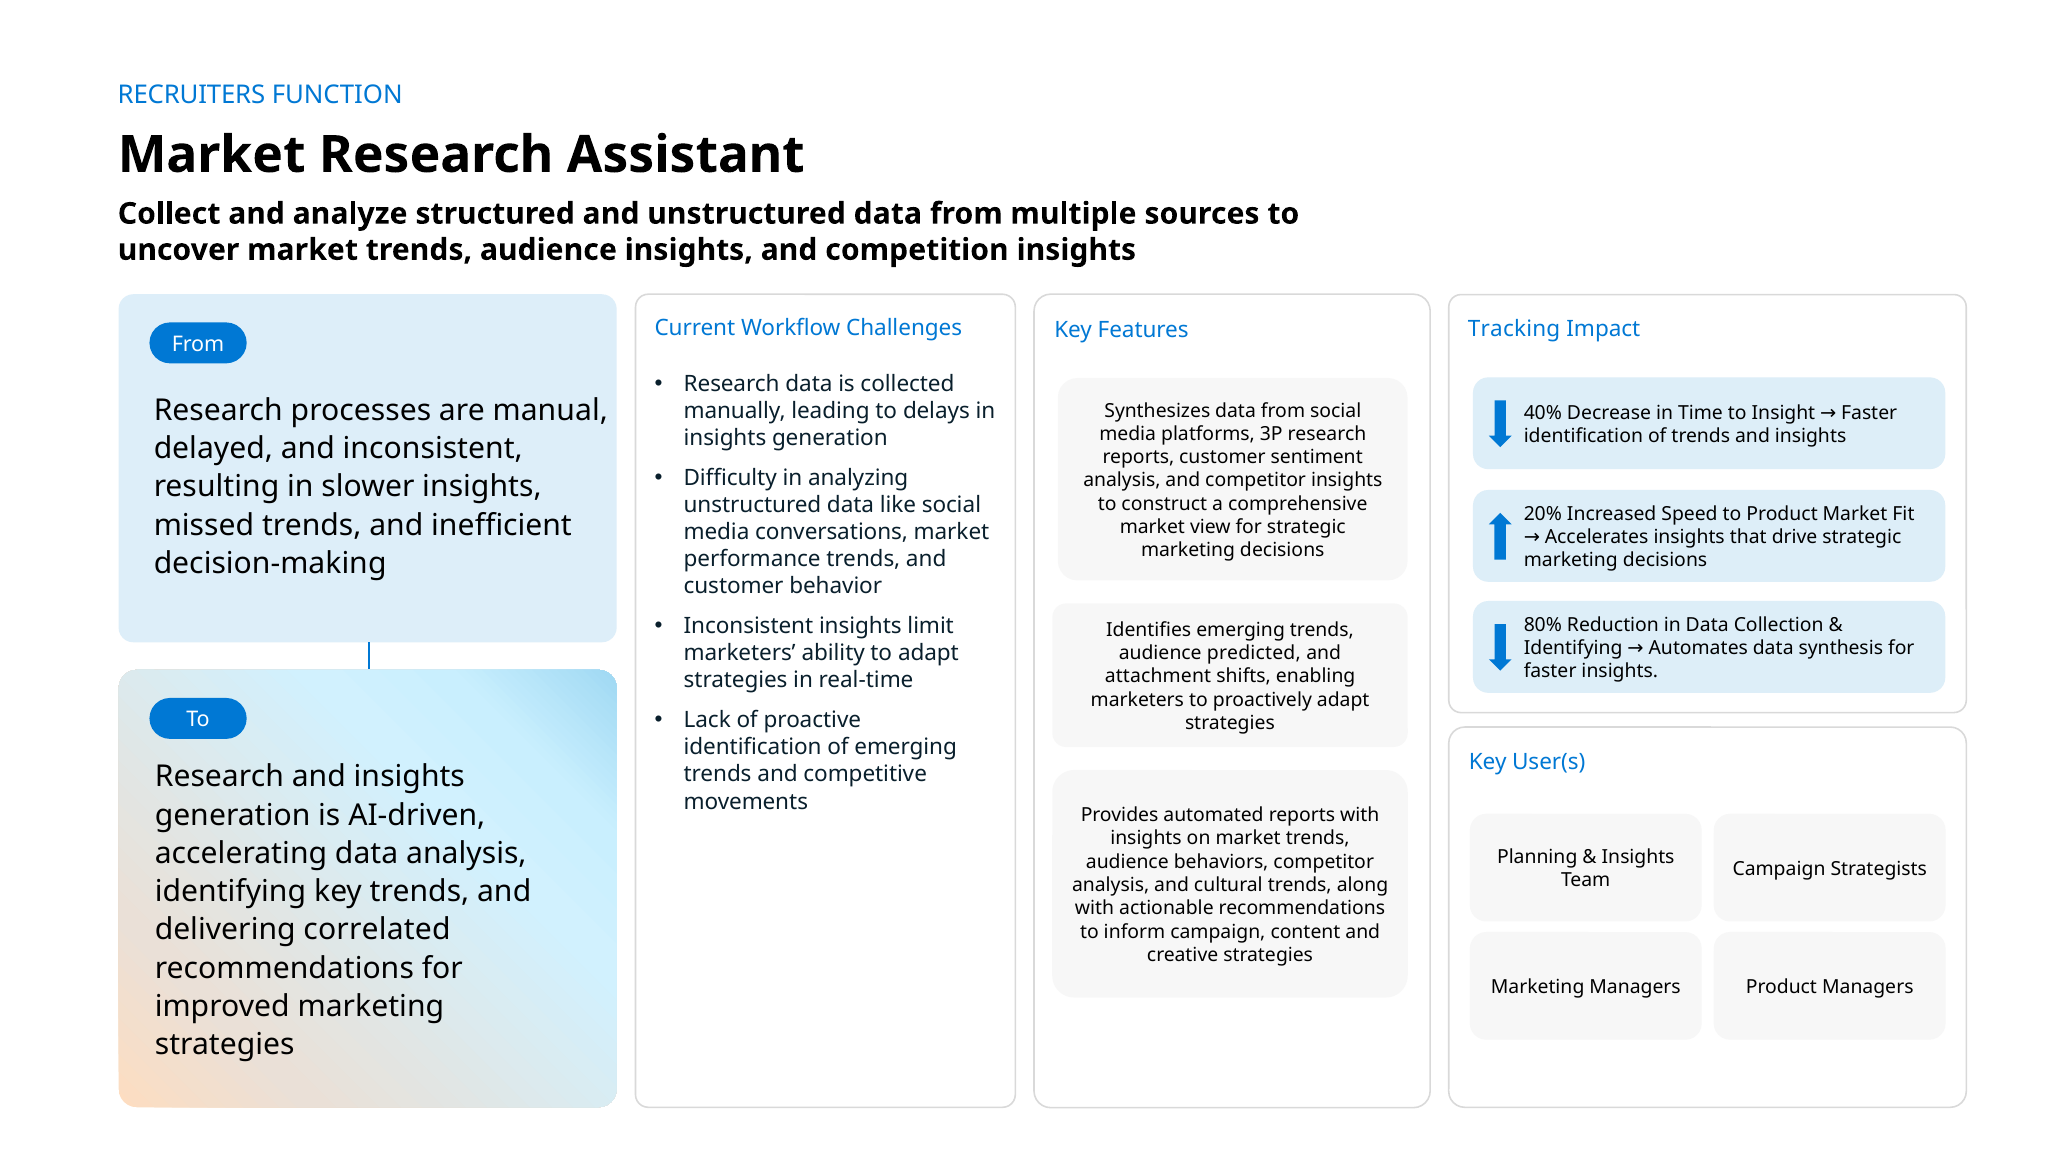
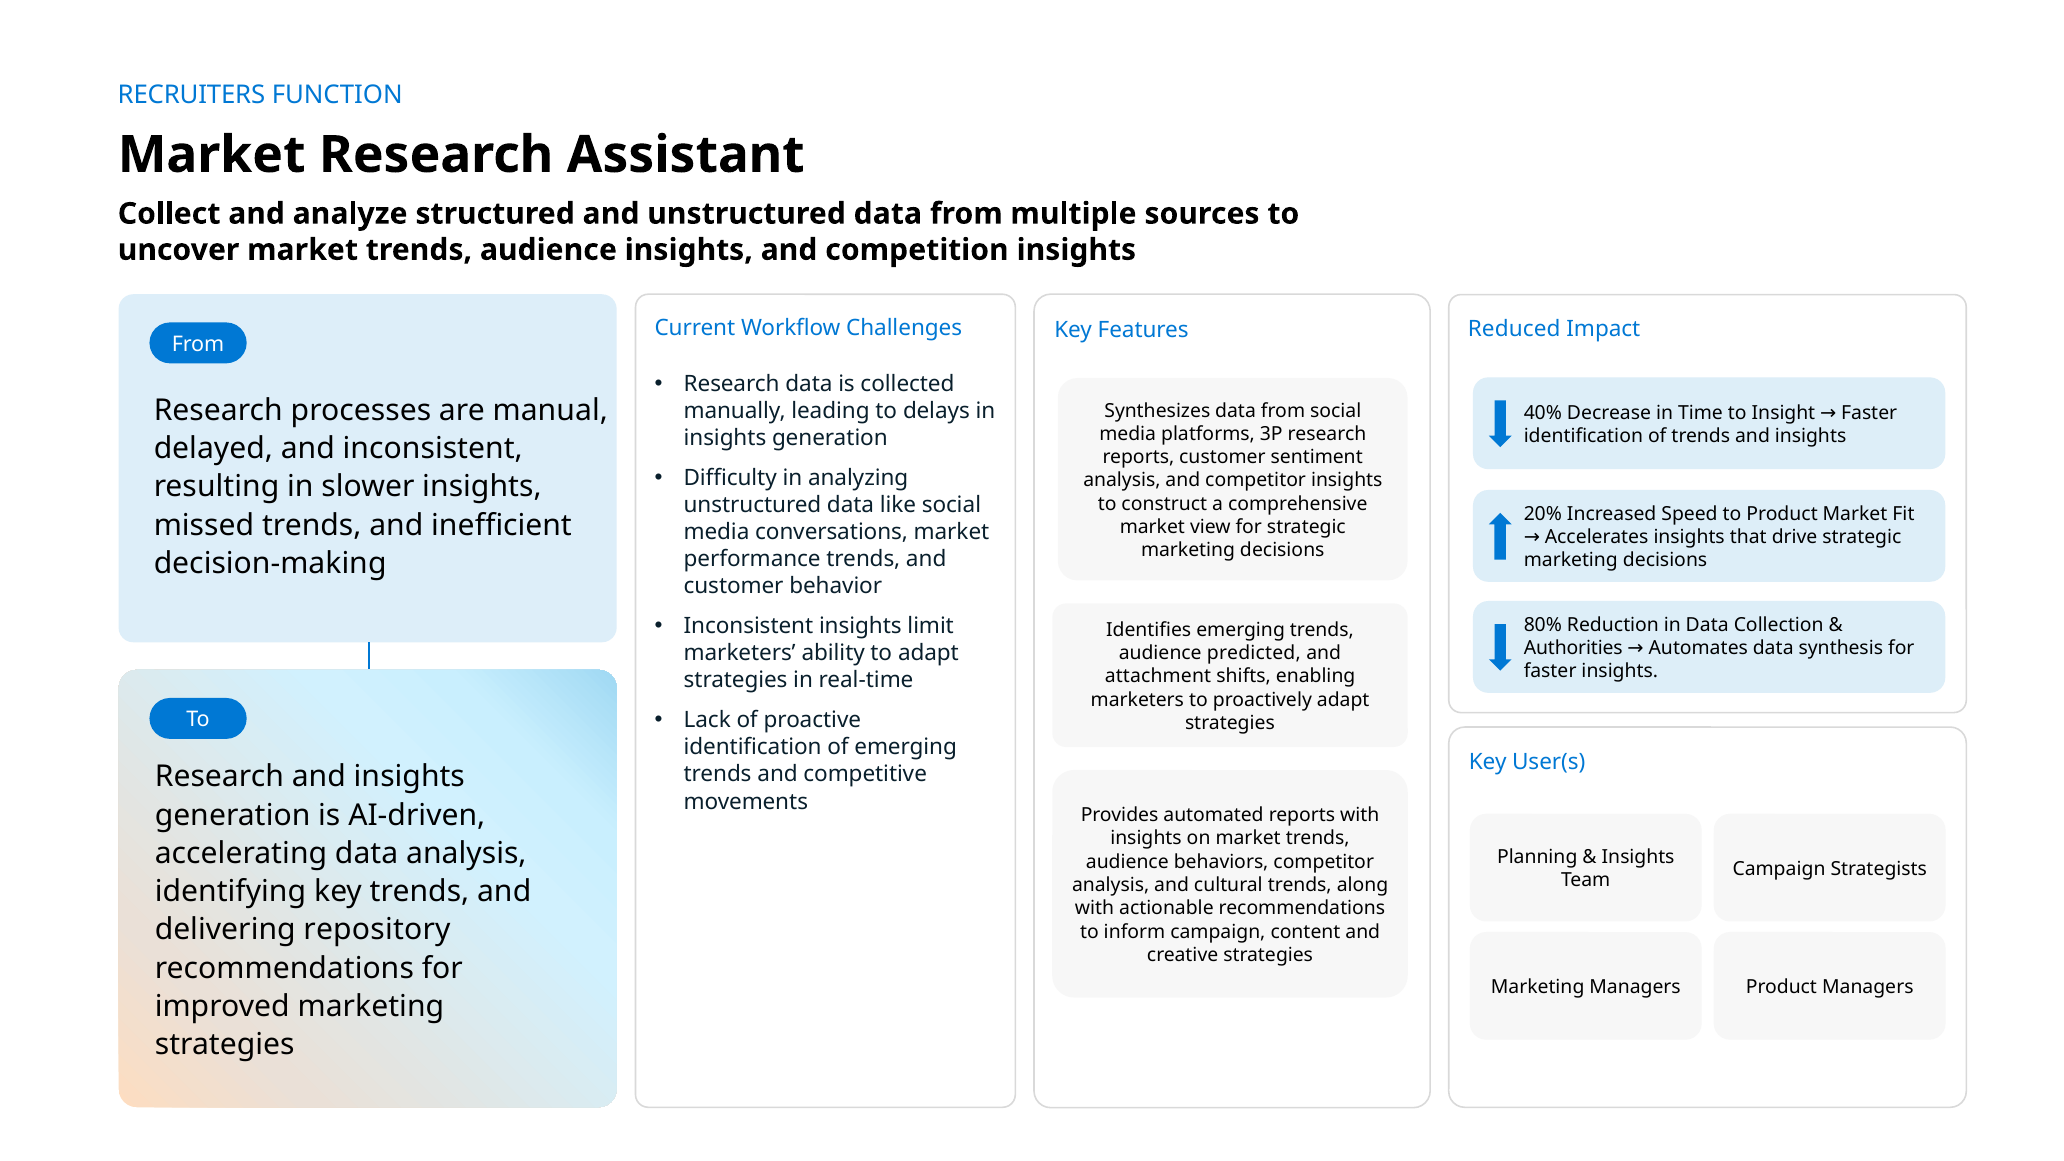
Tracking: Tracking -> Reduced (1514, 329)
Identifying: Identifying -> Authorities (1573, 648)
correlated: correlated -> repository (377, 930)
